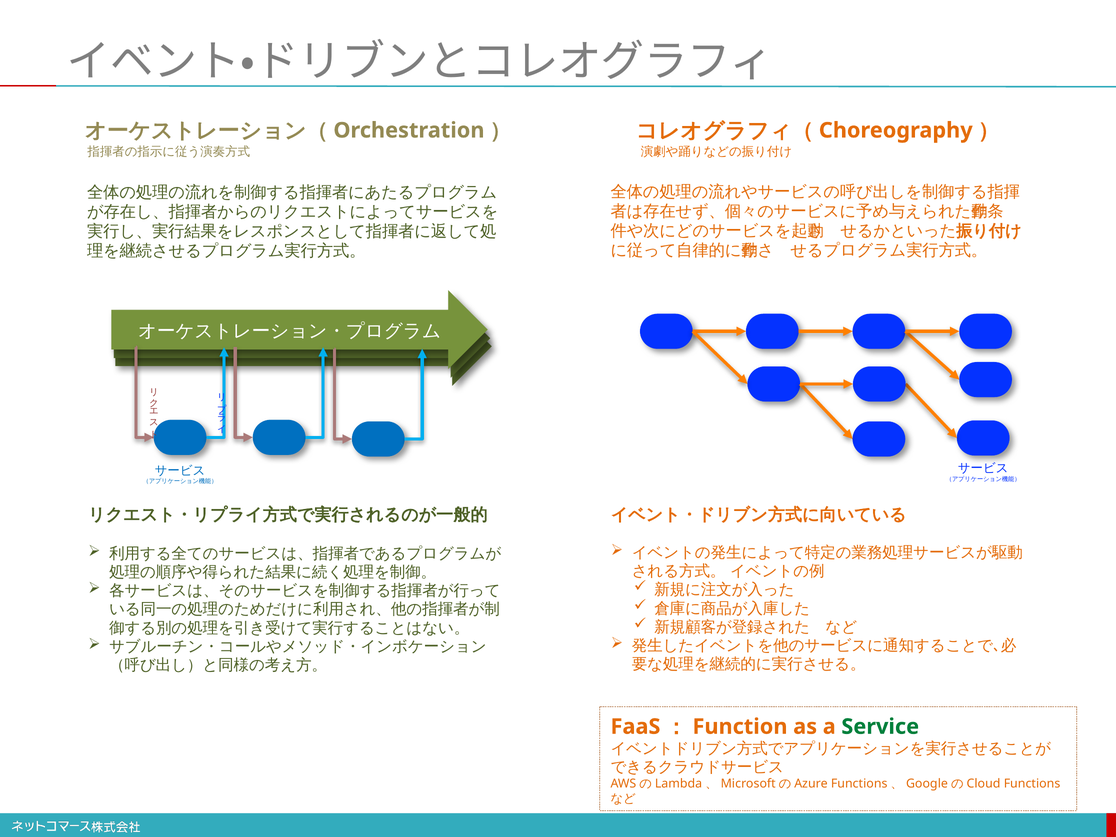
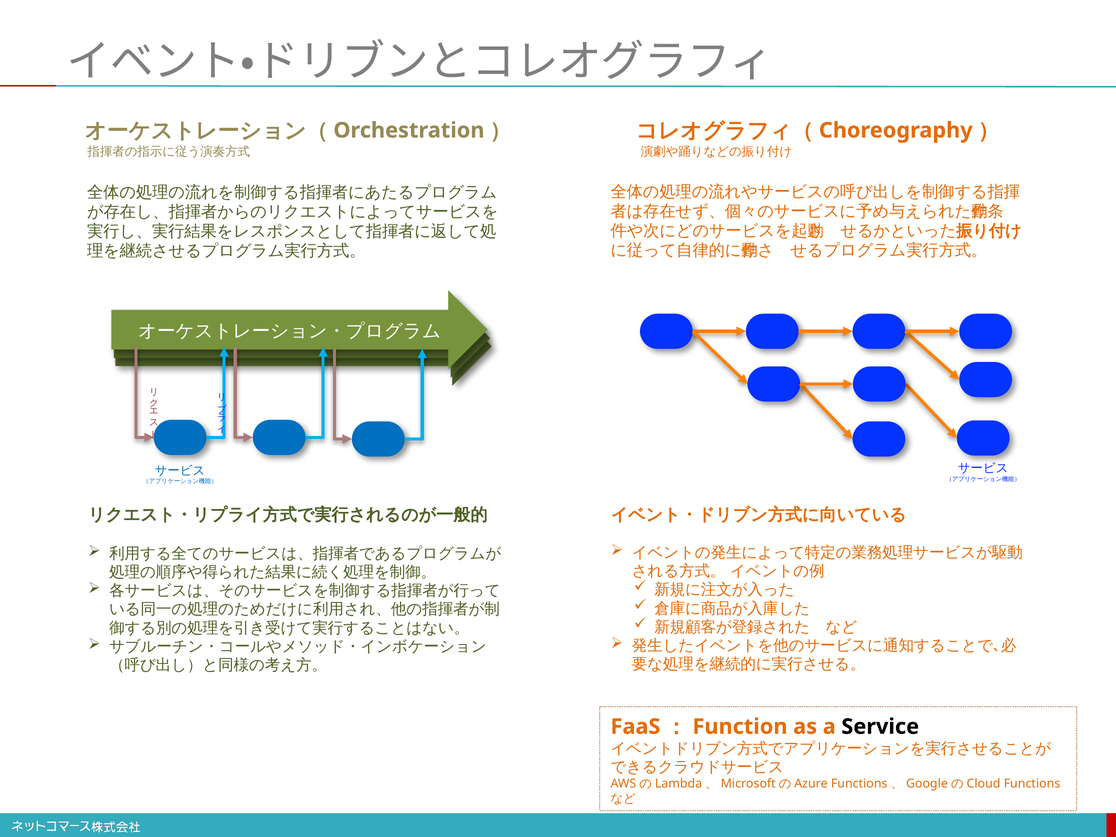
Service colour: green -> black (880, 727)
